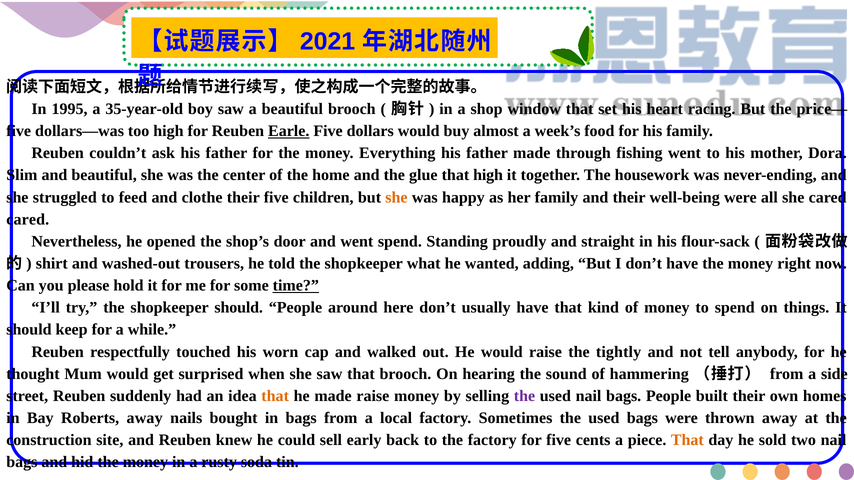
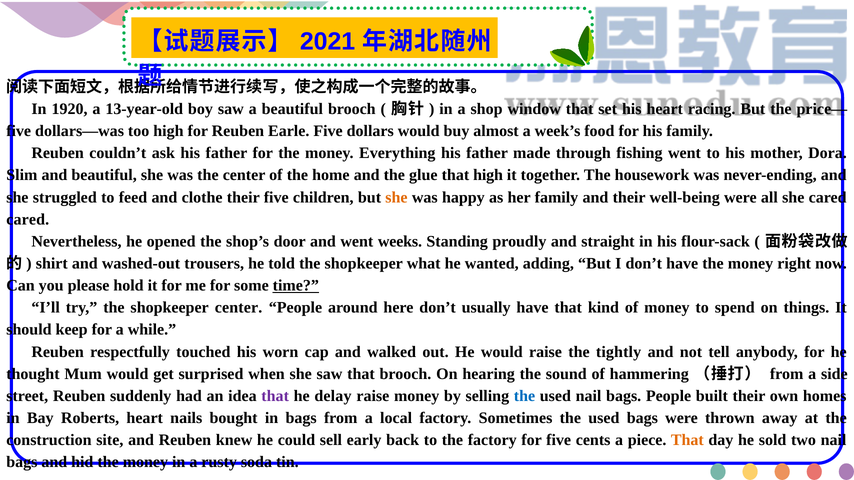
1995: 1995 -> 1920 (70, 109)
35-year-old: 35-year-old -> 13-year-old (144, 109)
Earle underline: present -> none (289, 131)
went spend: spend -> weeks (400, 242)
shopkeeper should: should -> center (239, 308)
that colour: orange -> purple (275, 396)
he made: made -> delay (333, 396)
the colour: purple -> blue (524, 396)
Roberts away: away -> heart (145, 418)
